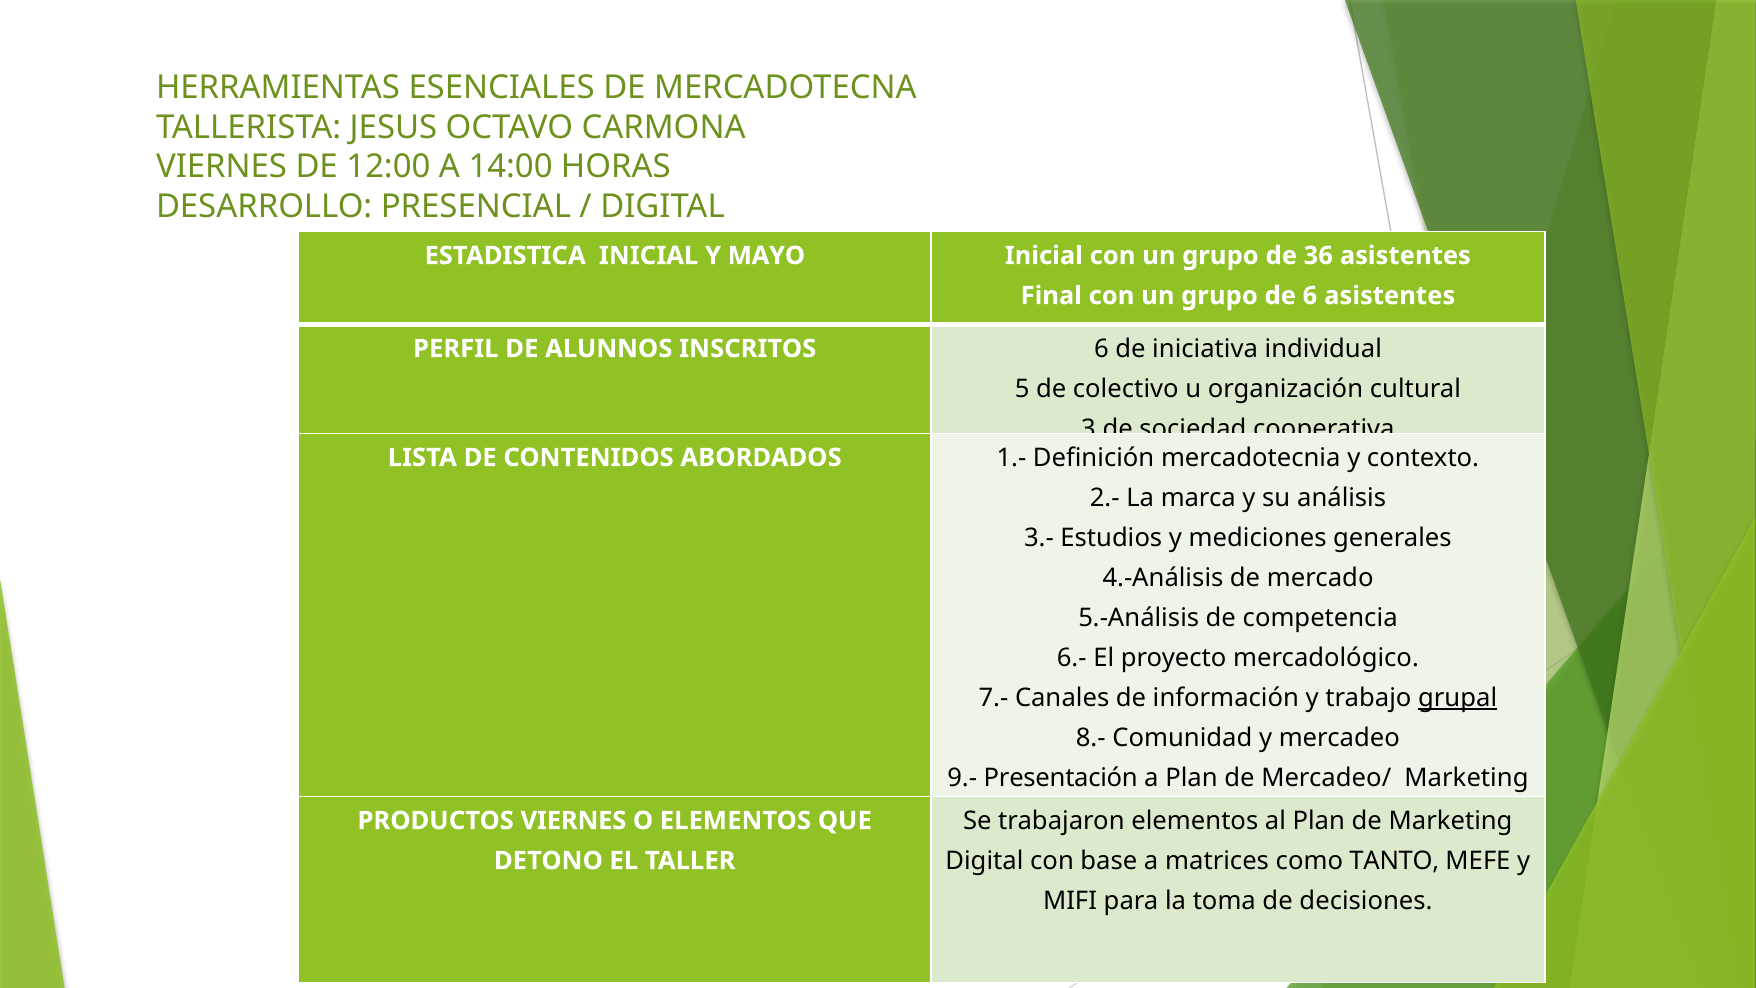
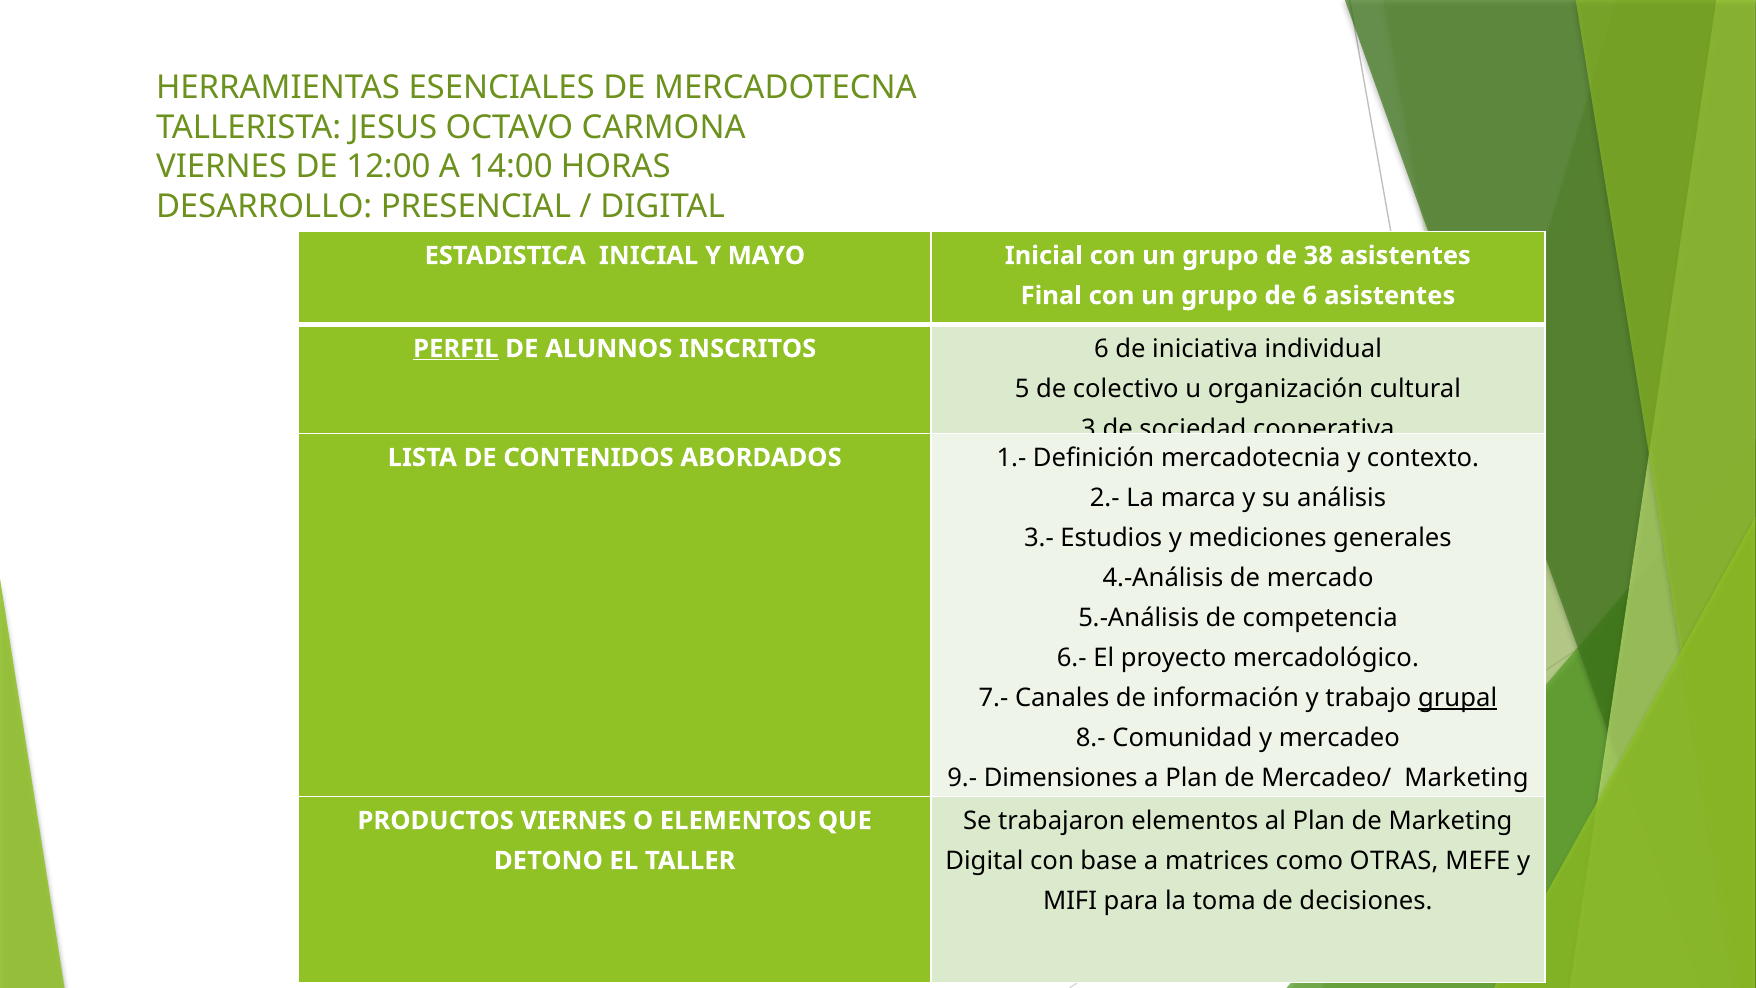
36: 36 -> 38 (1318, 256)
PERFIL underline: none -> present (456, 349)
9.- Presentación: Presentación -> Dimensiones (1061, 778)
TANTO: TANTO -> OTRAS (1394, 861)
